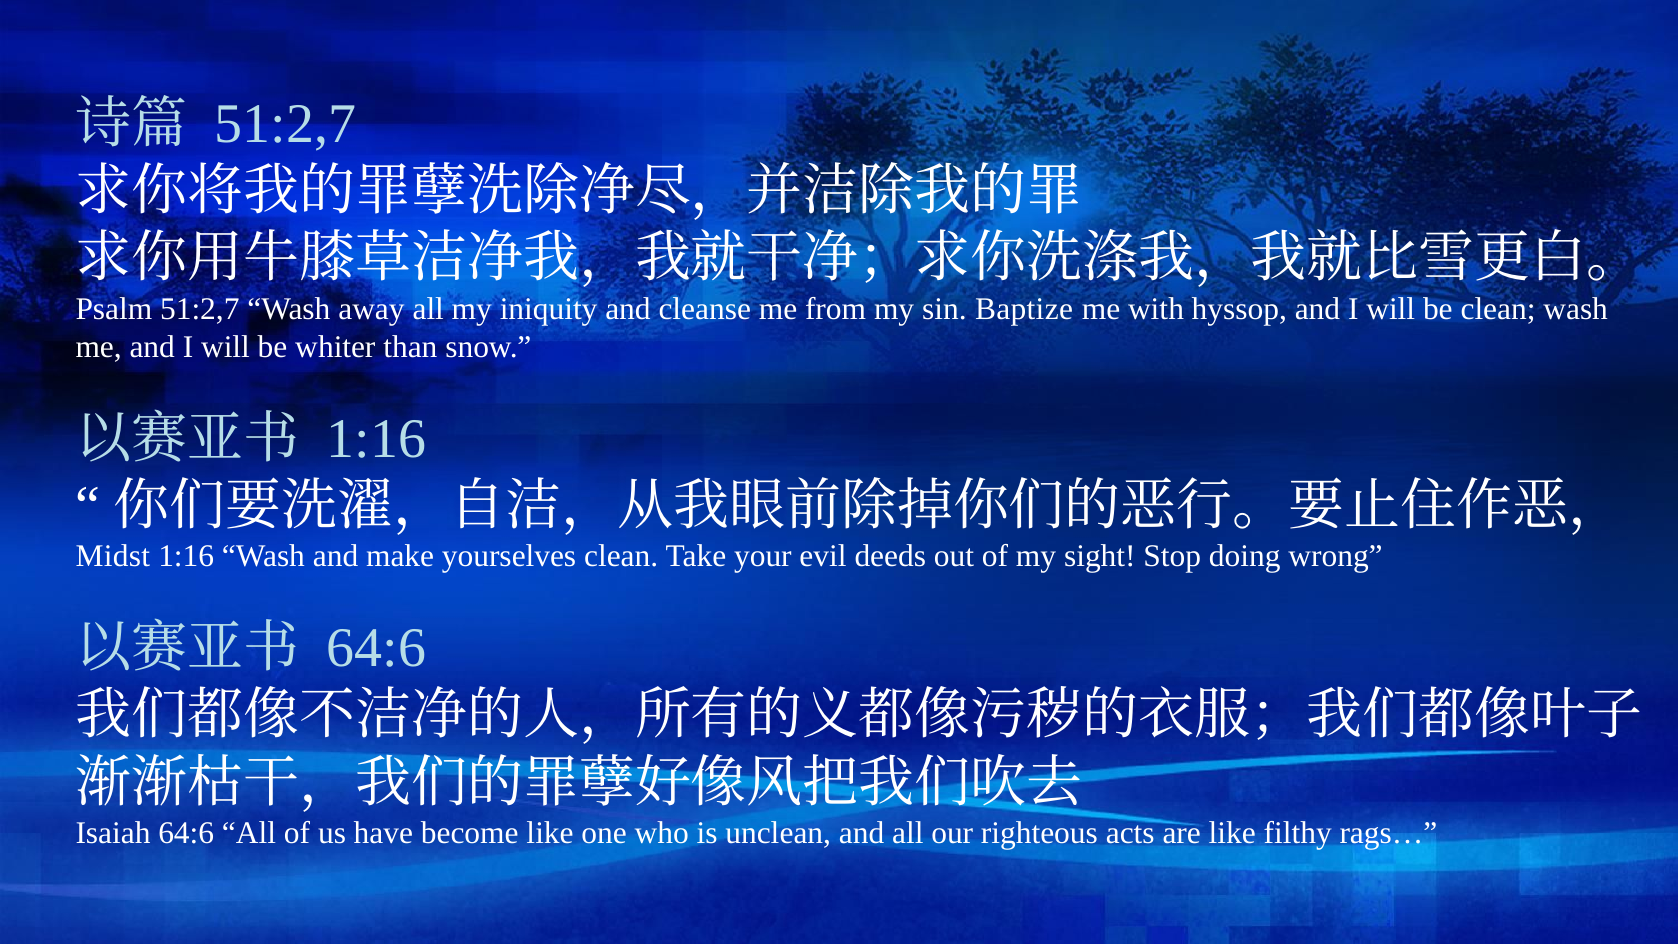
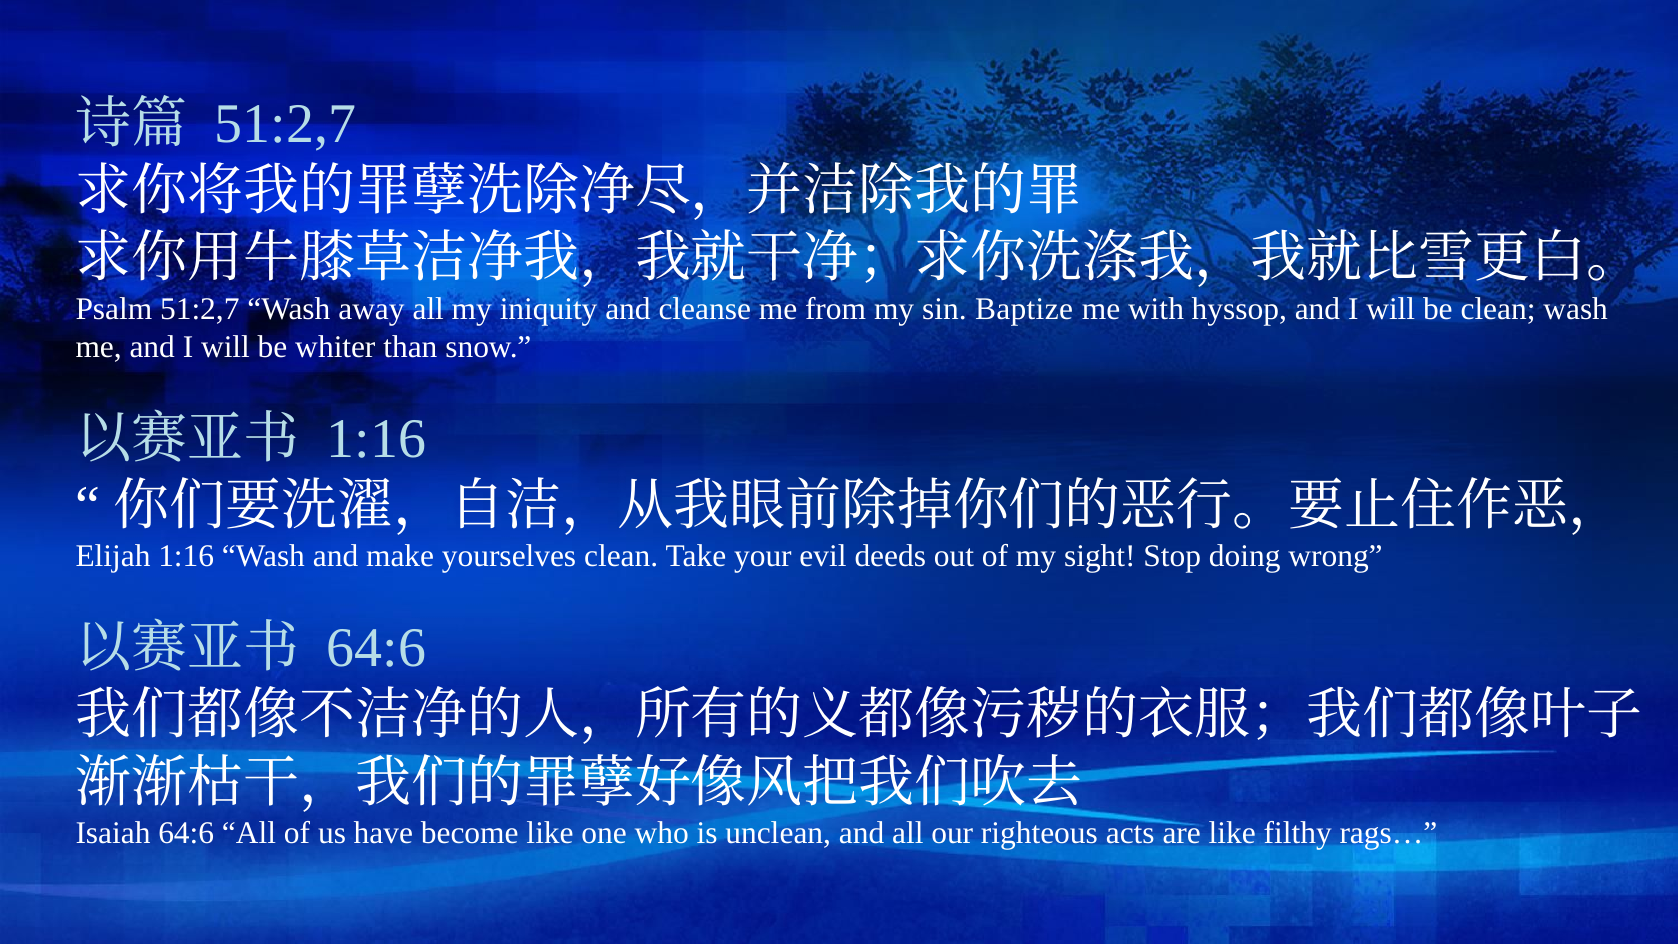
Midst: Midst -> Elijah (113, 556)
